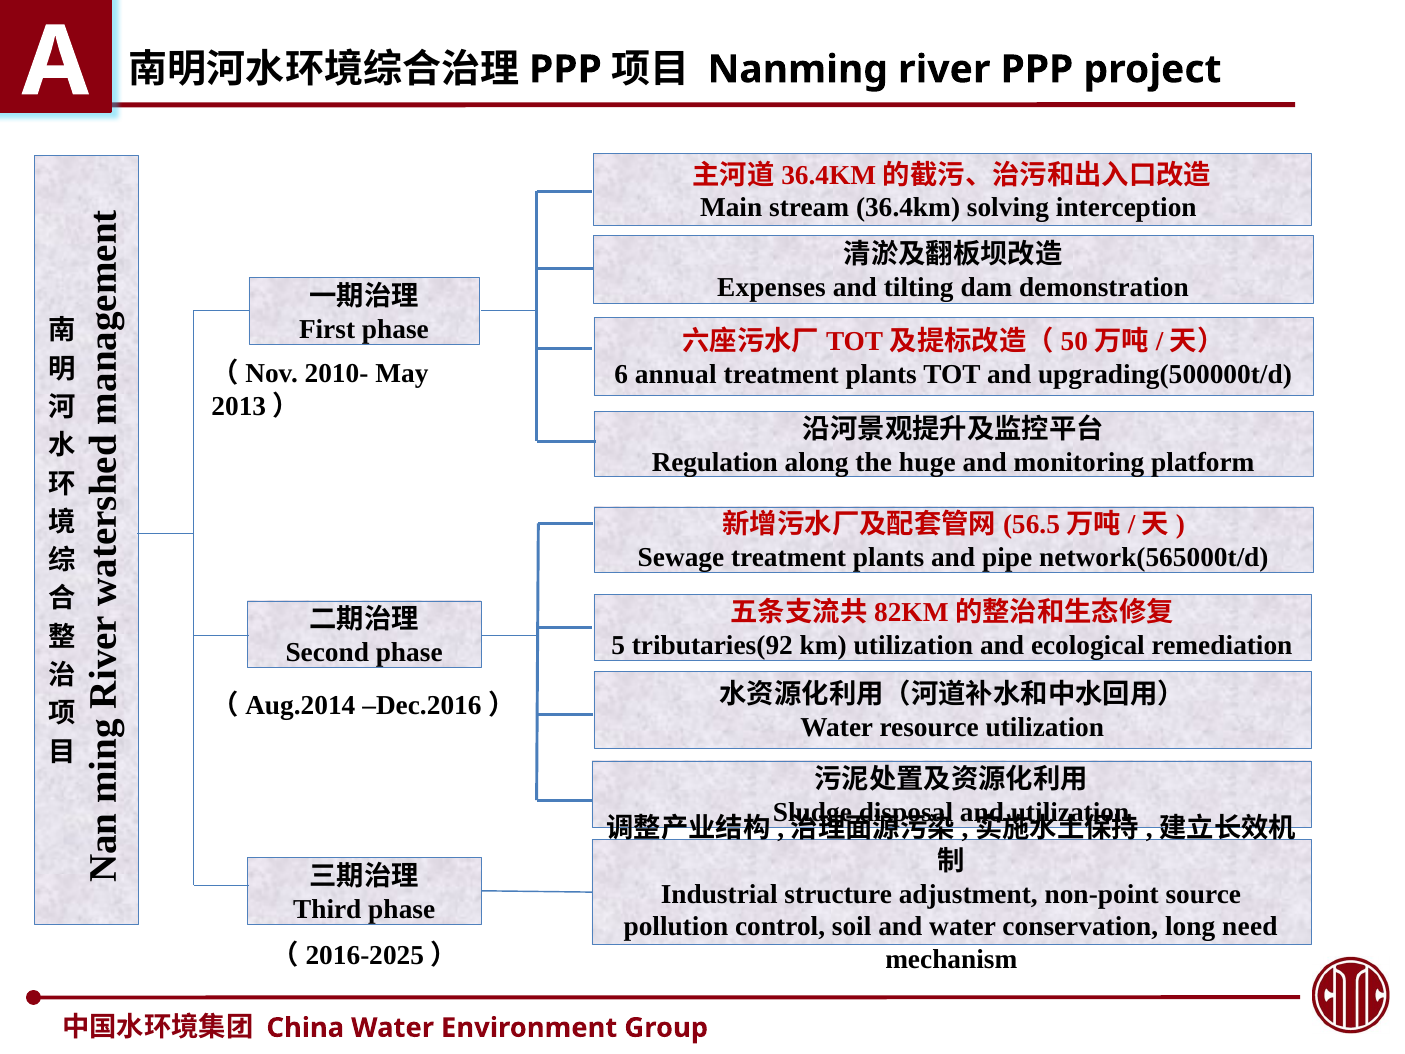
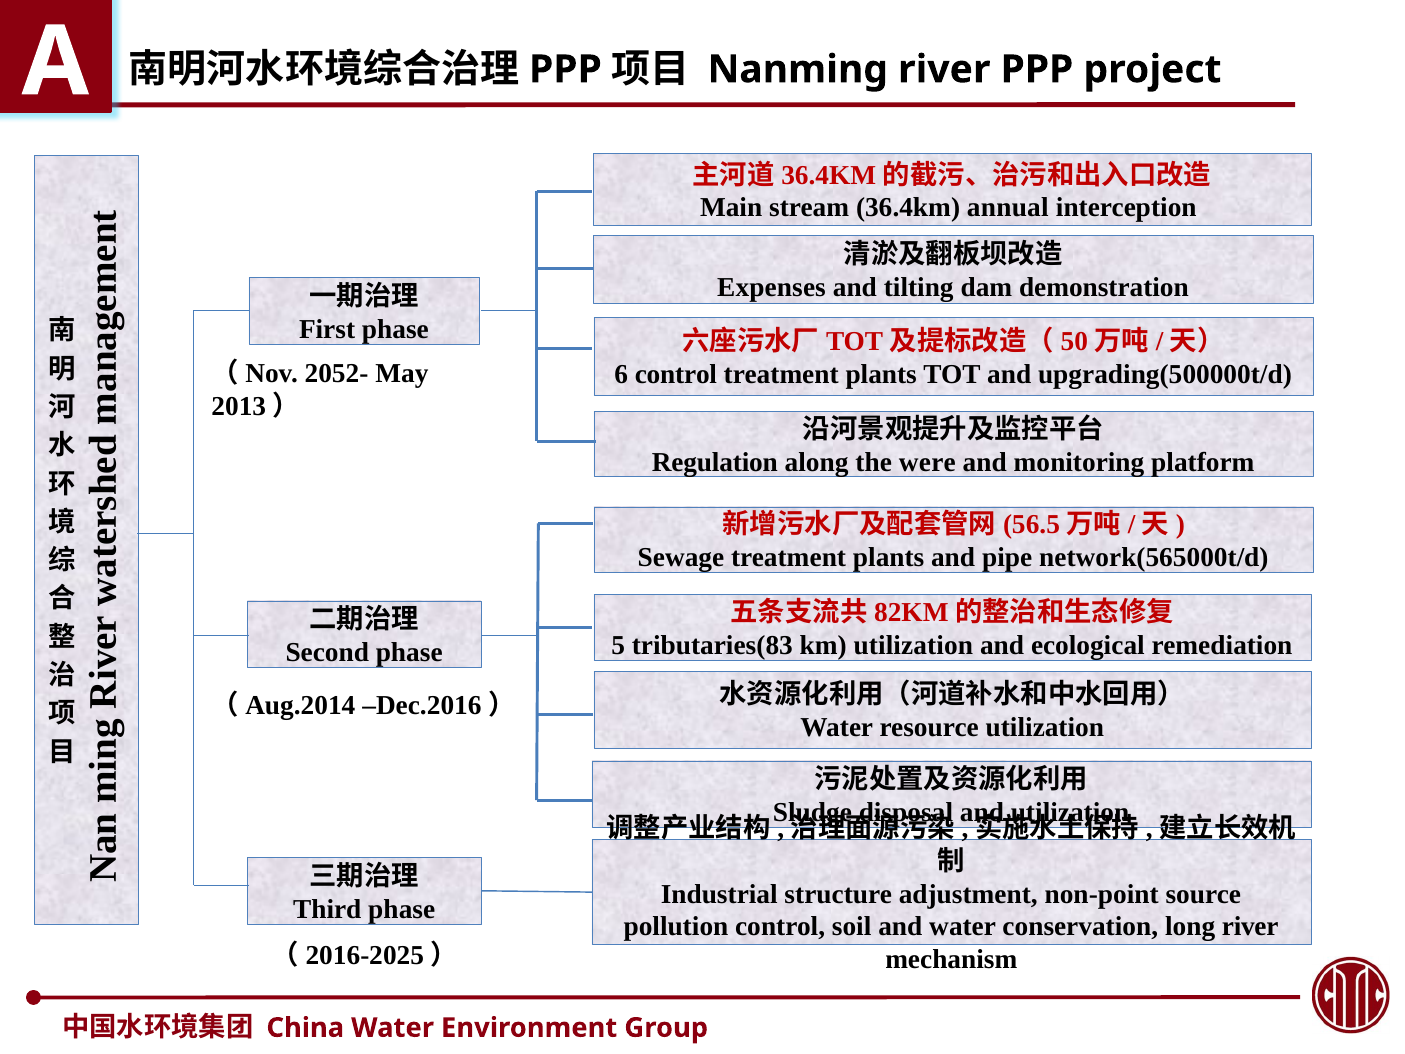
solving: solving -> annual (1008, 208)
2010-: 2010- -> 2052- (337, 373)
6 annual: annual -> control (676, 375)
huge: huge -> were (927, 462)
tributaries(92: tributaries(92 -> tributaries(83 (712, 645)
long need: need -> river (1250, 927)
